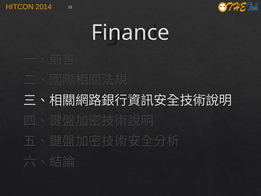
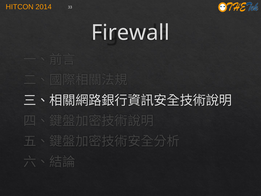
Finance: Finance -> Firewall (130, 33)
